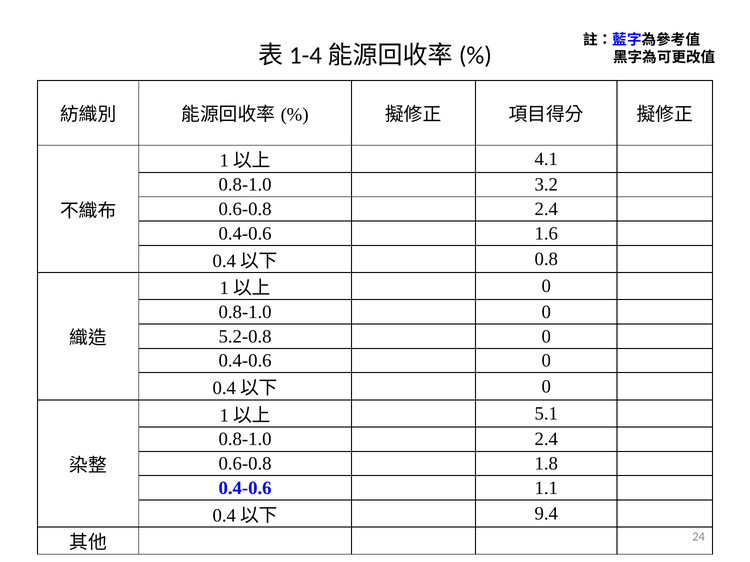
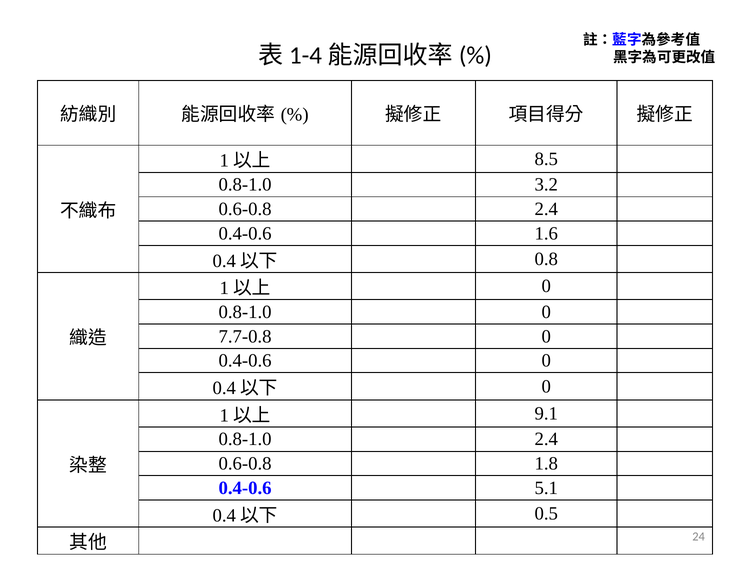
4.1: 4.1 -> 8.5 (546, 159)
5.2-0.8: 5.2-0.8 -> 7.7-0.8 (245, 337)
5.1: 5.1 -> 9.1 (546, 414)
1.1: 1.1 -> 5.1 (546, 488)
9.4: 9.4 -> 0.5 (546, 514)
